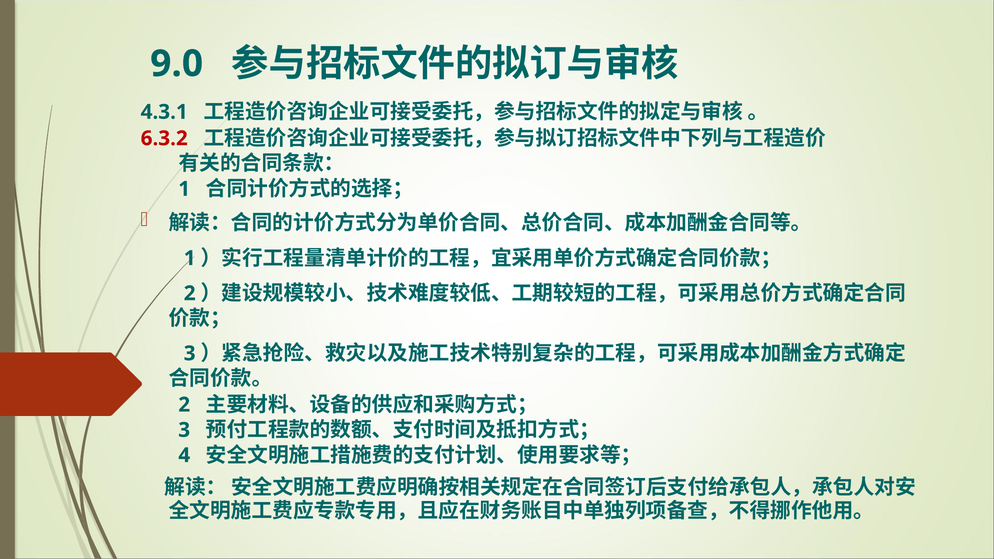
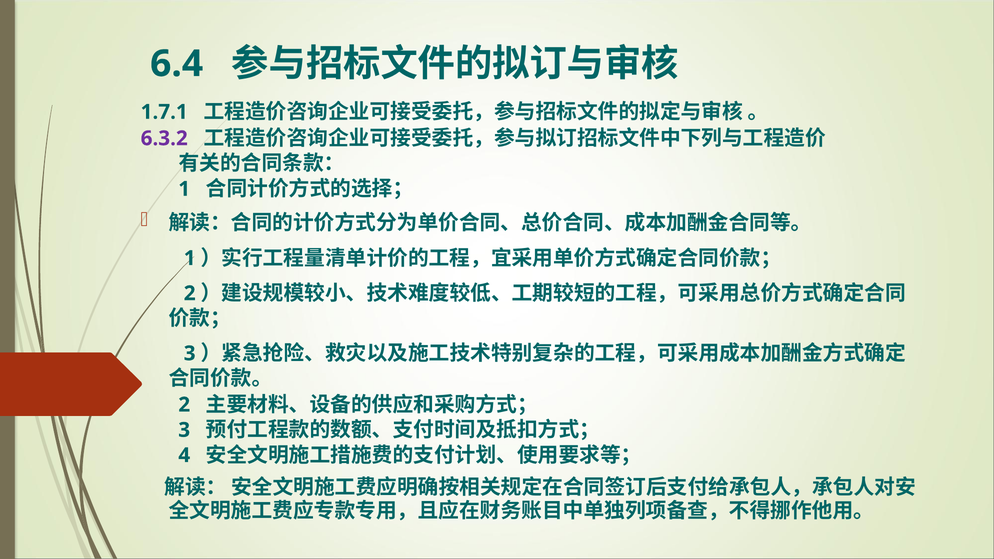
9.0: 9.0 -> 6.4 (177, 64)
4.3.1: 4.3.1 -> 1.7.1 (164, 112)
6.3.2 colour: red -> purple (164, 138)
